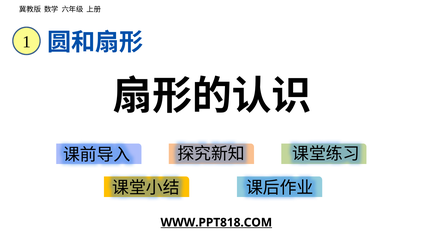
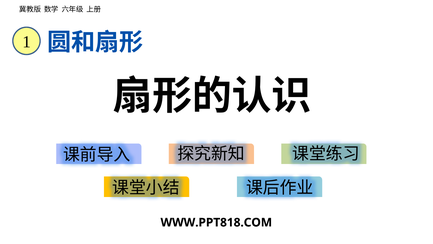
WWW.PPT818.COM underline: present -> none (216, 222)
